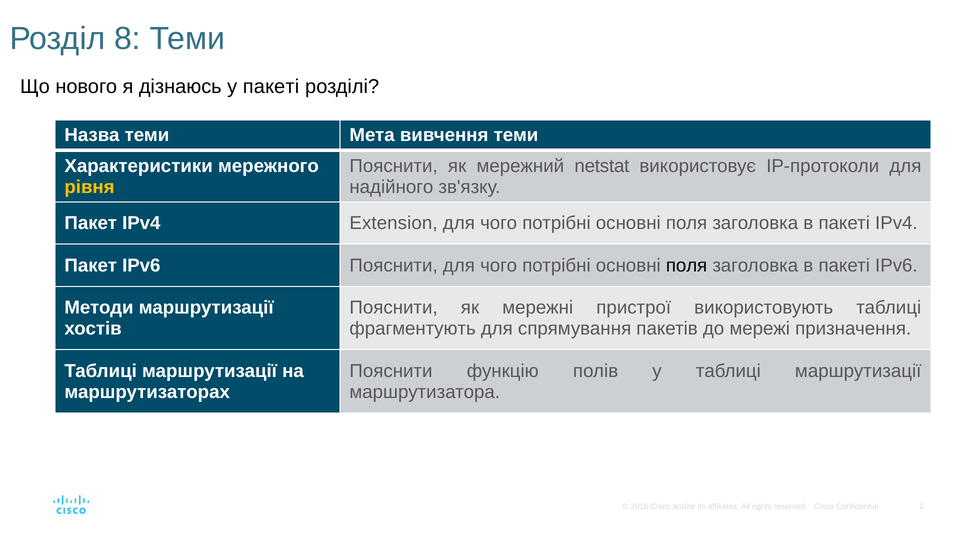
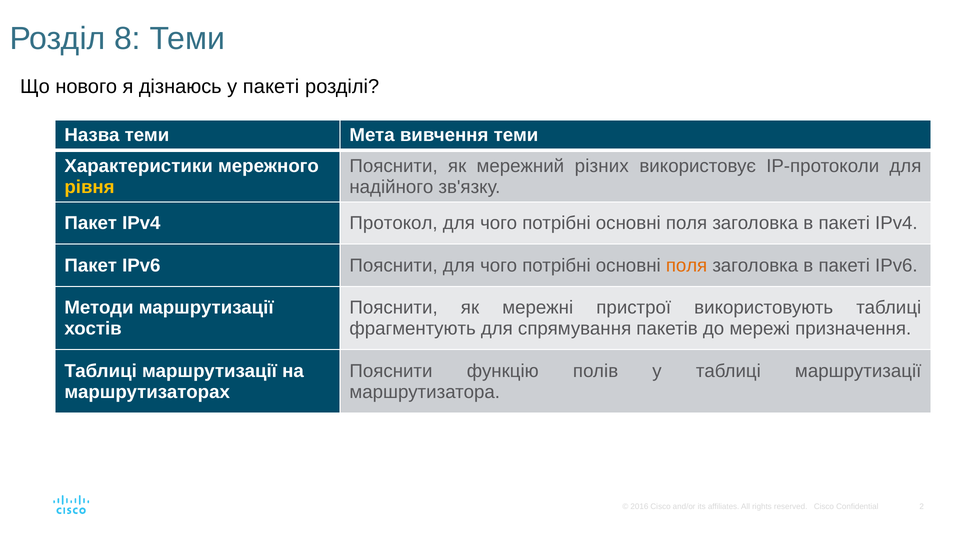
netstat: netstat -> різних (602, 166)
Extension: Extension -> Протокол (394, 223)
поля colour: black -> orange (687, 266)
